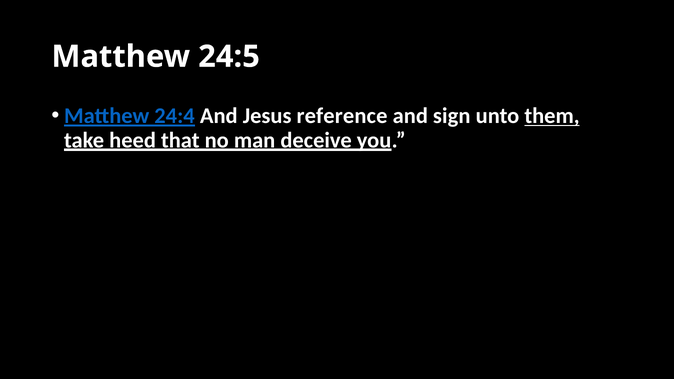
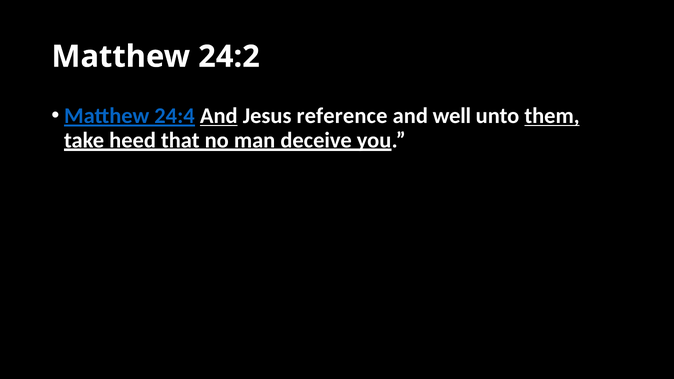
24:5: 24:5 -> 24:2 (229, 57)
And underline: none -> present (219, 116)
sign: sign -> well (452, 116)
